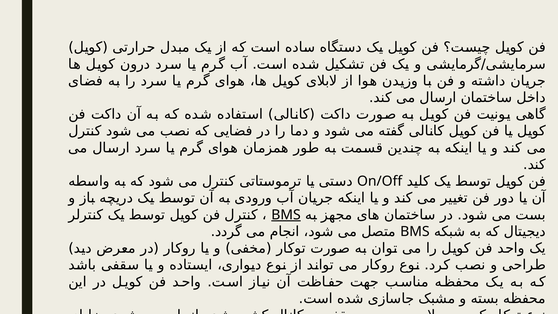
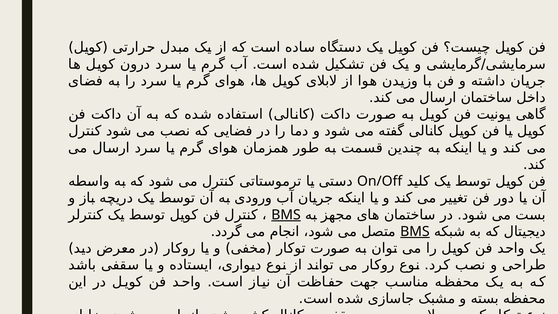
BMS underline: none -> present (415, 231)
